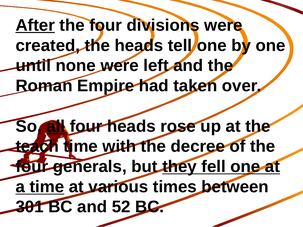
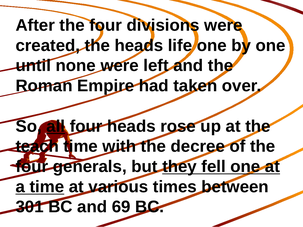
After underline: present -> none (35, 25)
tell: tell -> life (180, 46)
52: 52 -> 69 (121, 207)
